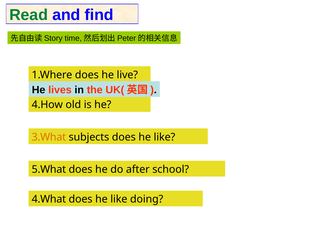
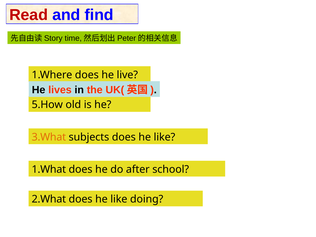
Read colour: green -> red (29, 15)
4.How: 4.How -> 5.How (47, 105)
5.What: 5.What -> 1.What (49, 169)
4.What: 4.What -> 2.What (49, 199)
